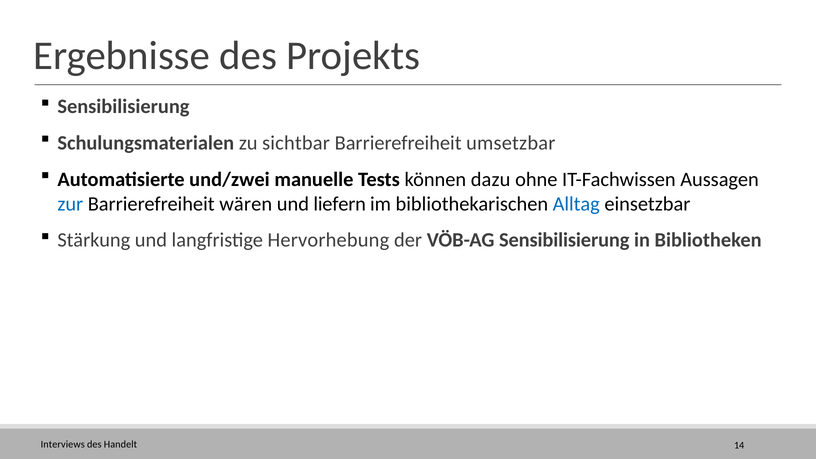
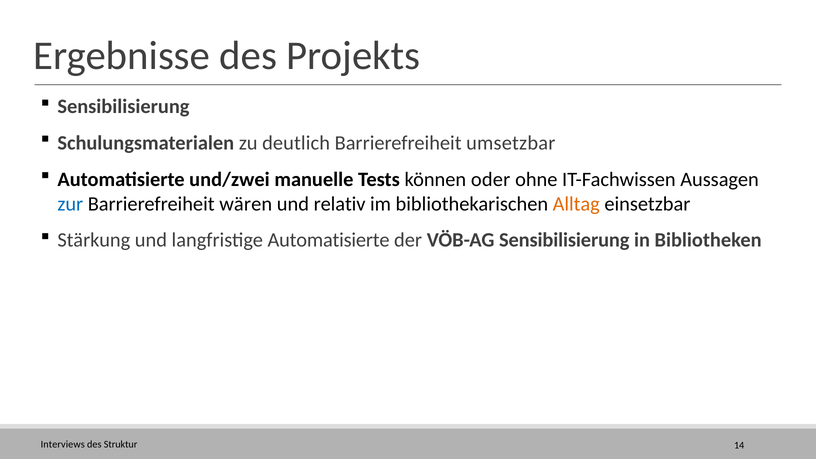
sichtbar: sichtbar -> deutlich (296, 143)
dazu: dazu -> oder (491, 179)
liefern: liefern -> relativ (340, 204)
Alltag colour: blue -> orange (576, 204)
langfristige Hervorhebung: Hervorhebung -> Automatisierte (329, 240)
Handelt: Handelt -> Struktur (121, 444)
